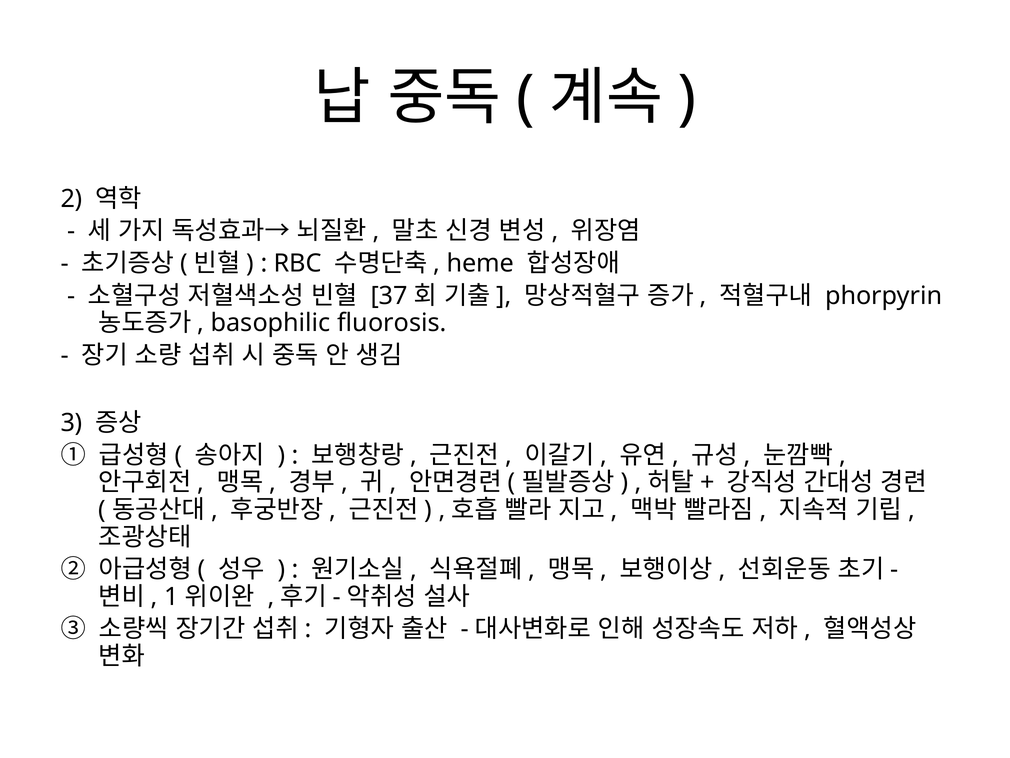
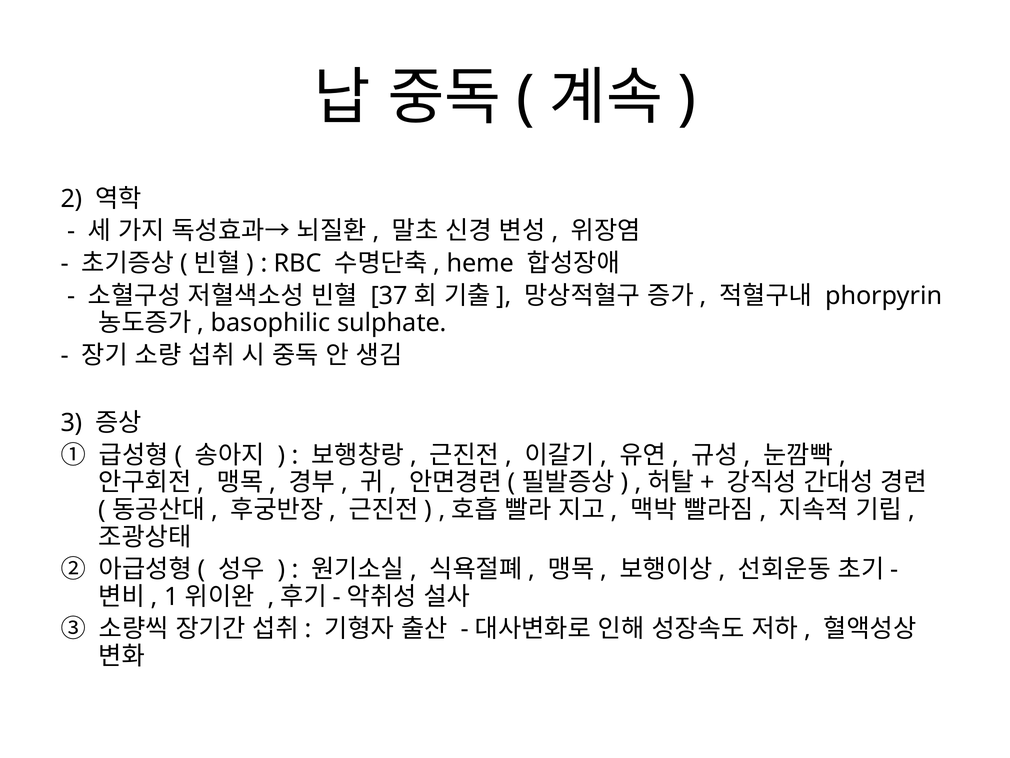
fluorosis: fluorosis -> sulphate (392, 323)
